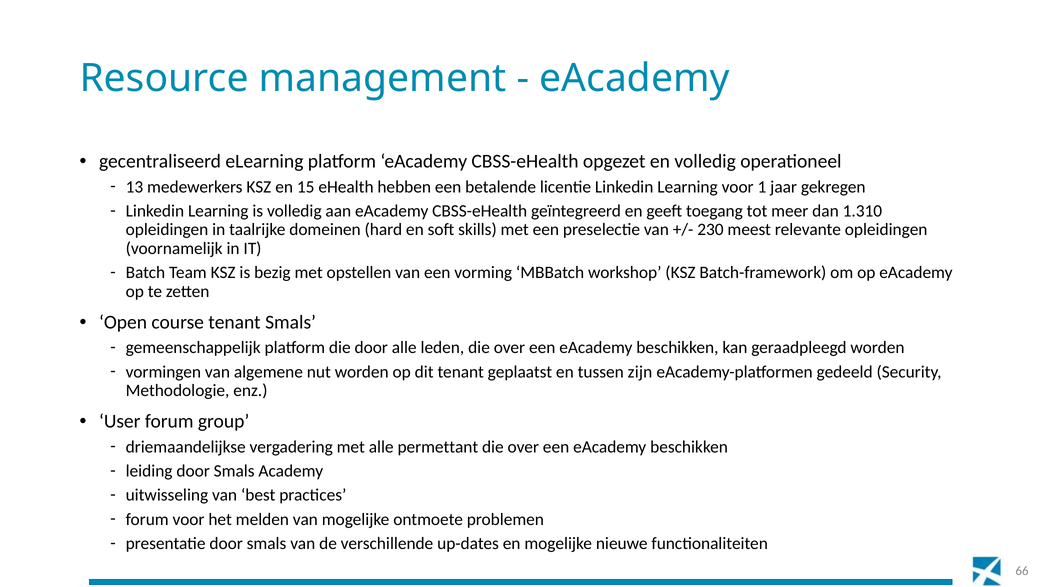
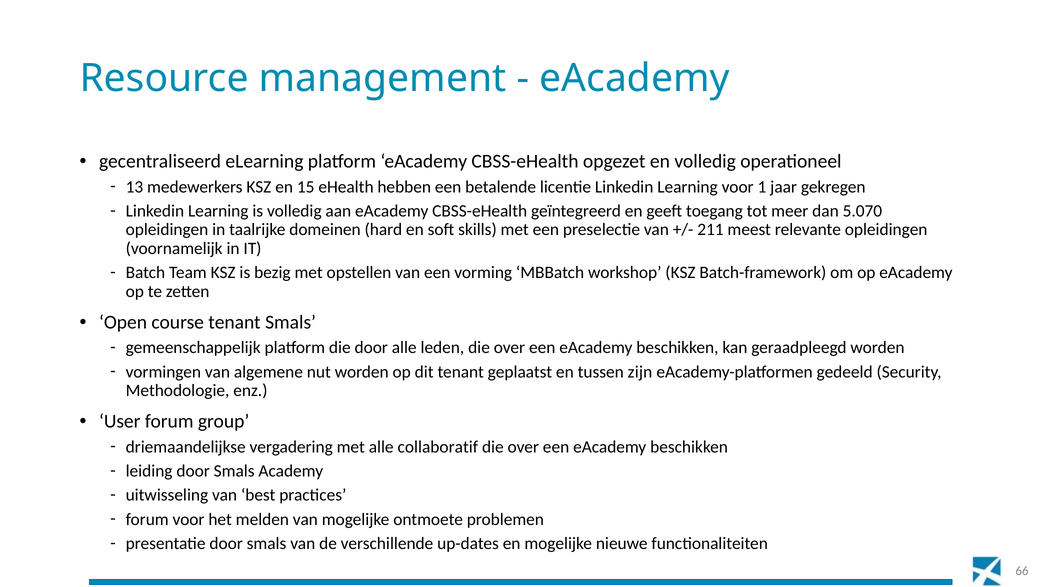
1.310: 1.310 -> 5.070 (862, 211)
230: 230 -> 211 (710, 230)
permettant: permettant -> collaboratif (438, 447)
